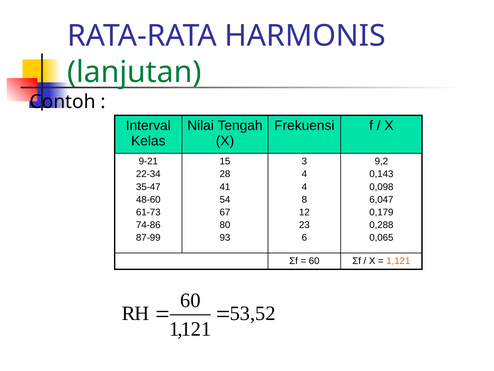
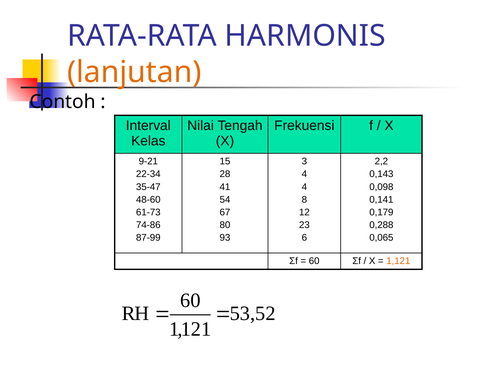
lanjutan colour: green -> orange (134, 72)
9,2: 9,2 -> 2,2 (381, 161)
6,047: 6,047 -> 0,141 (381, 199)
